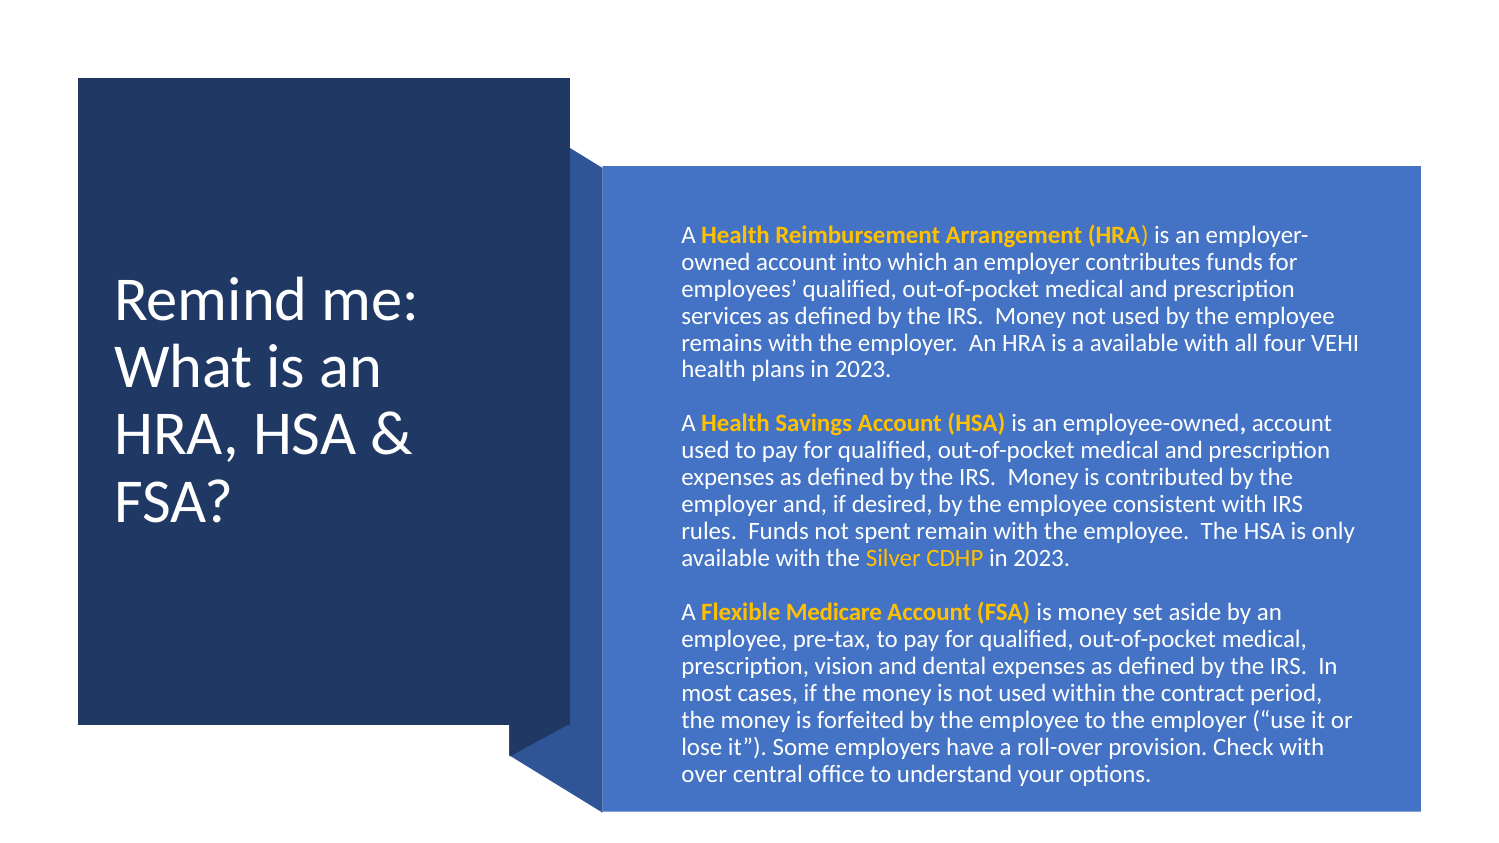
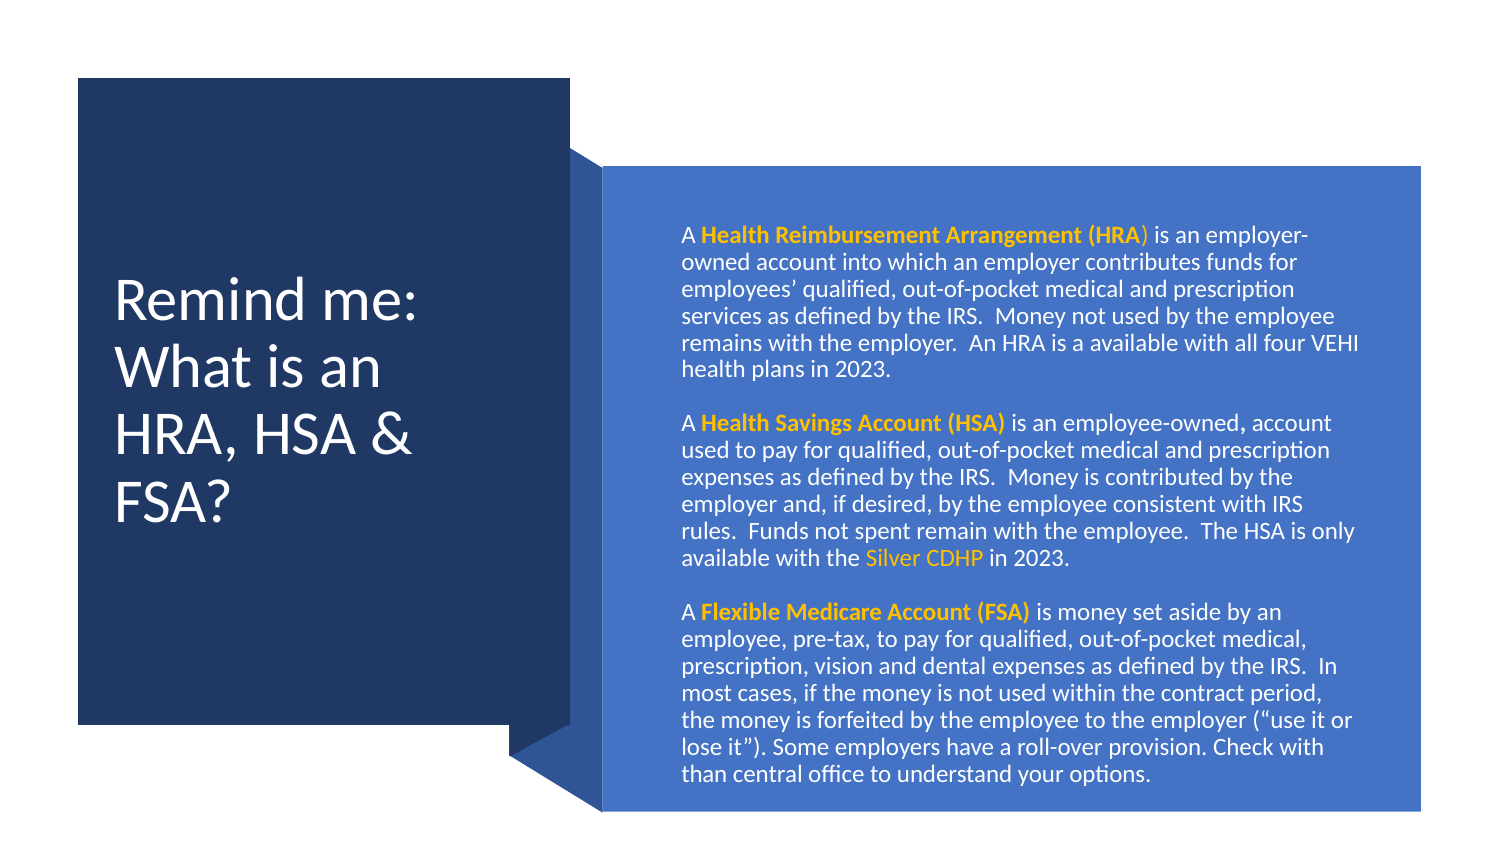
over: over -> than (704, 774)
